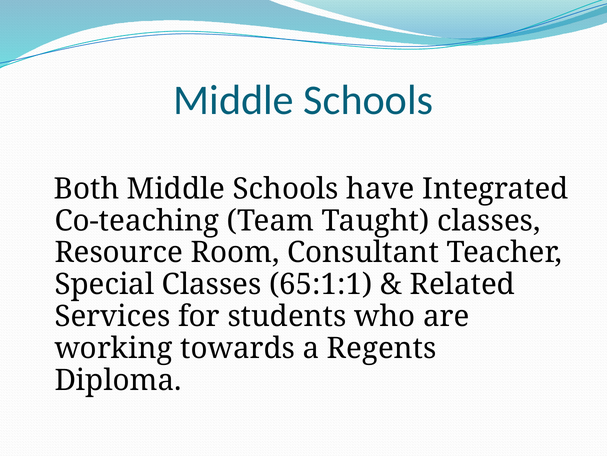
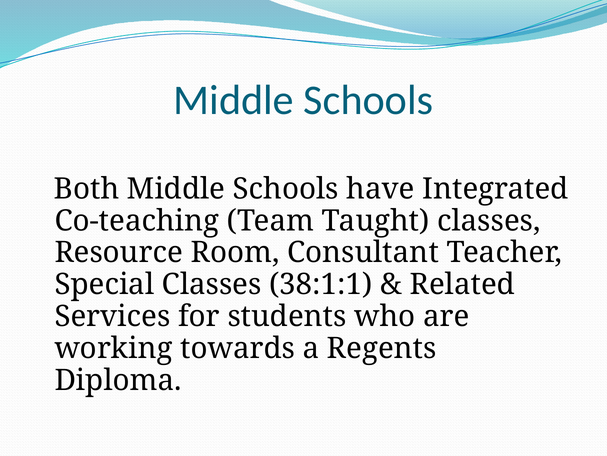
65:1:1: 65:1:1 -> 38:1:1 (321, 284)
